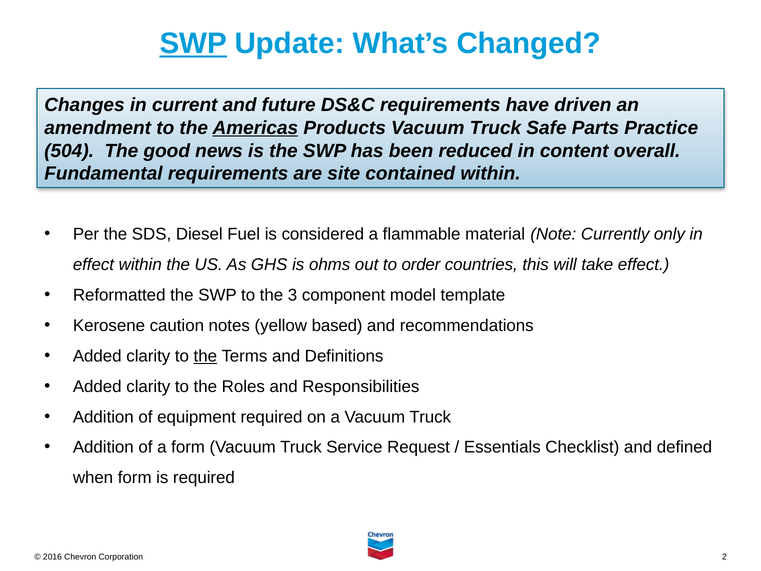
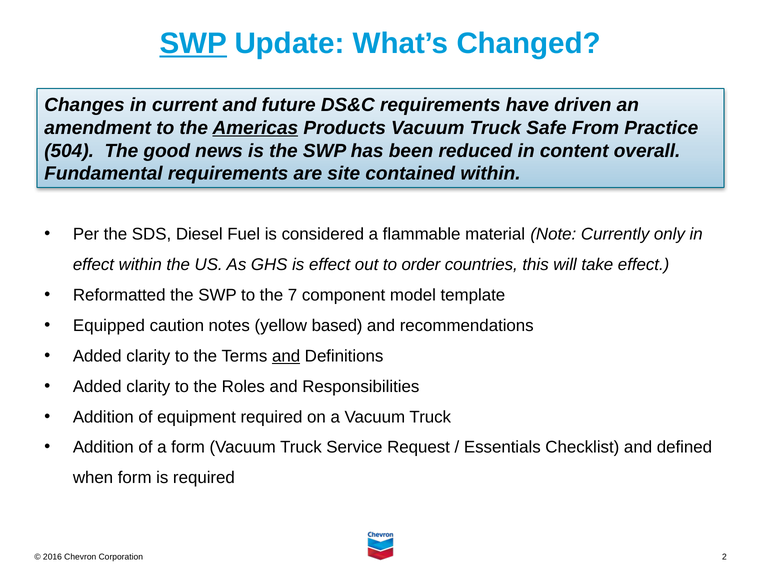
Parts: Parts -> From (595, 128)
is ohms: ohms -> effect (330, 265)
3: 3 -> 7 (293, 295)
Kerosene: Kerosene -> Equipped (109, 326)
the underline: present -> none (205, 356)
and underline: none -> present (286, 356)
